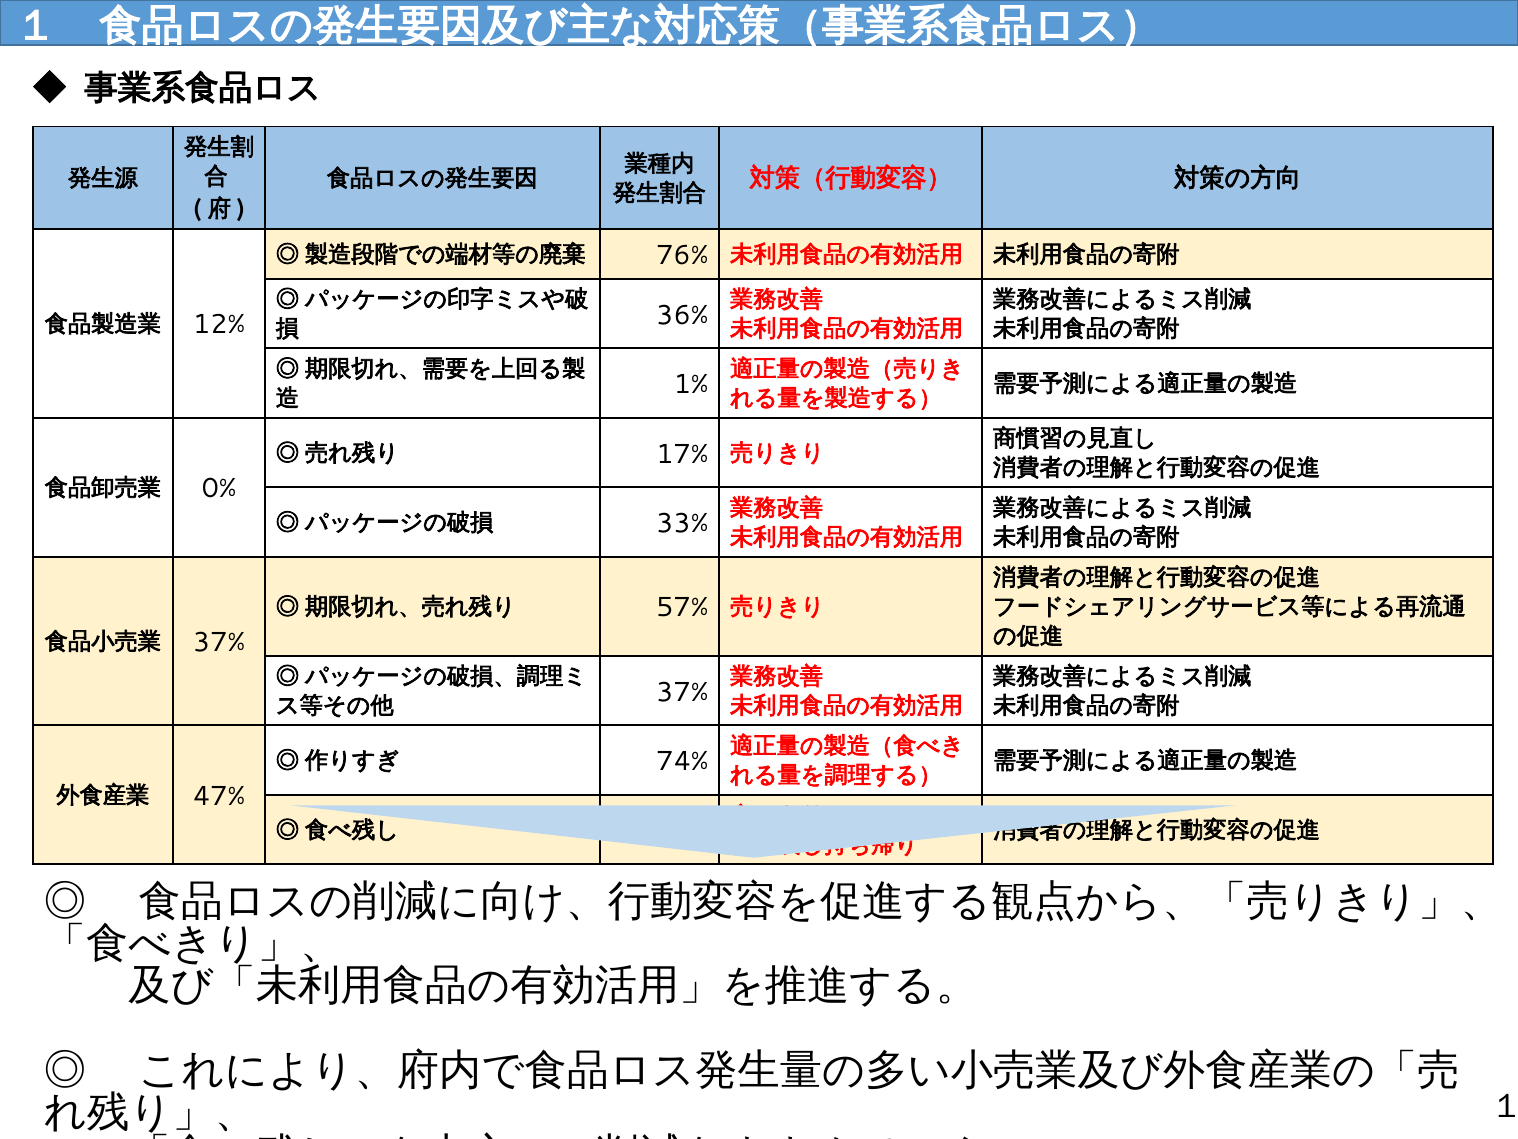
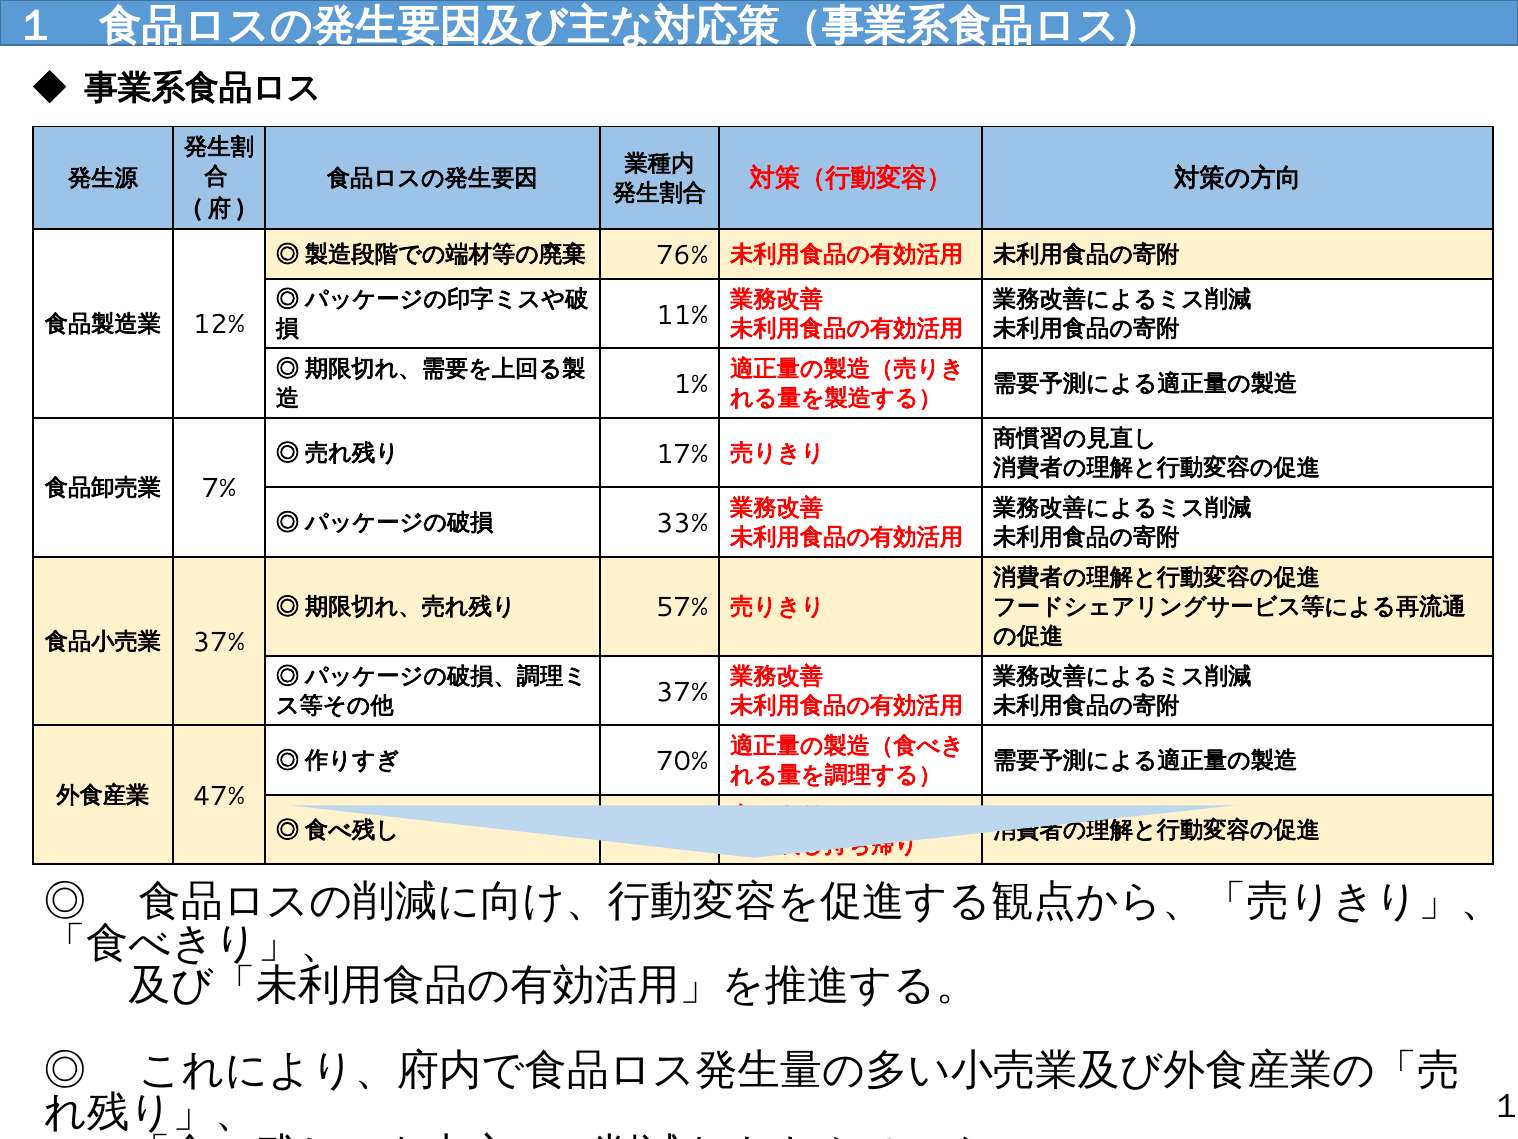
36%: 36% -> 11% (682, 315)
0%: 0% -> 7% (219, 489)
74%: 74% -> 70% (682, 761)
